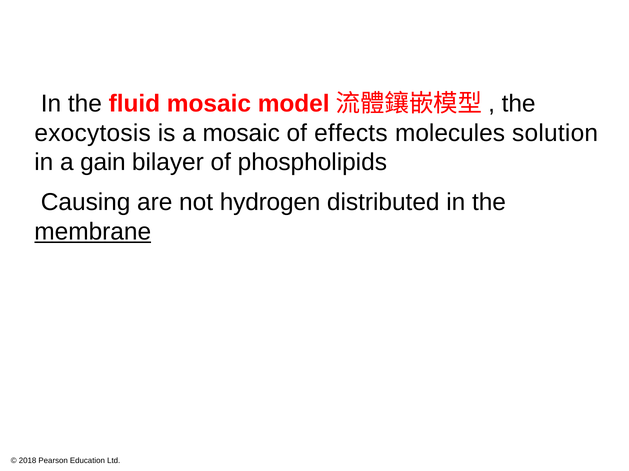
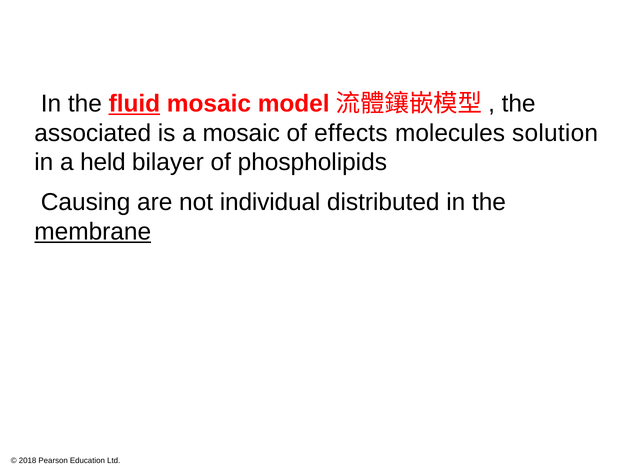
fluid underline: none -> present (134, 104)
exocytosis: exocytosis -> associated (93, 133)
gain: gain -> held (103, 163)
hydrogen: hydrogen -> individual (270, 203)
